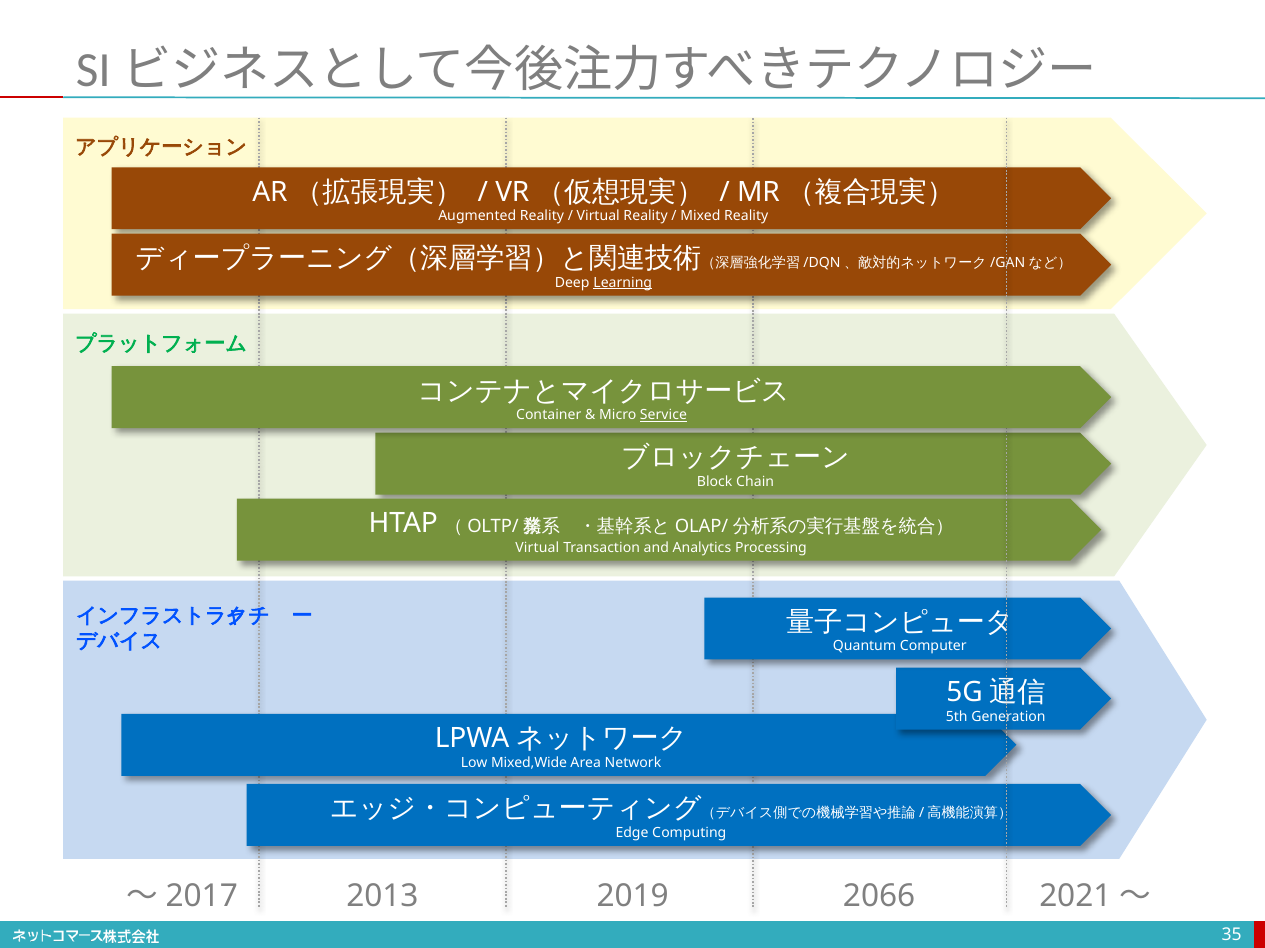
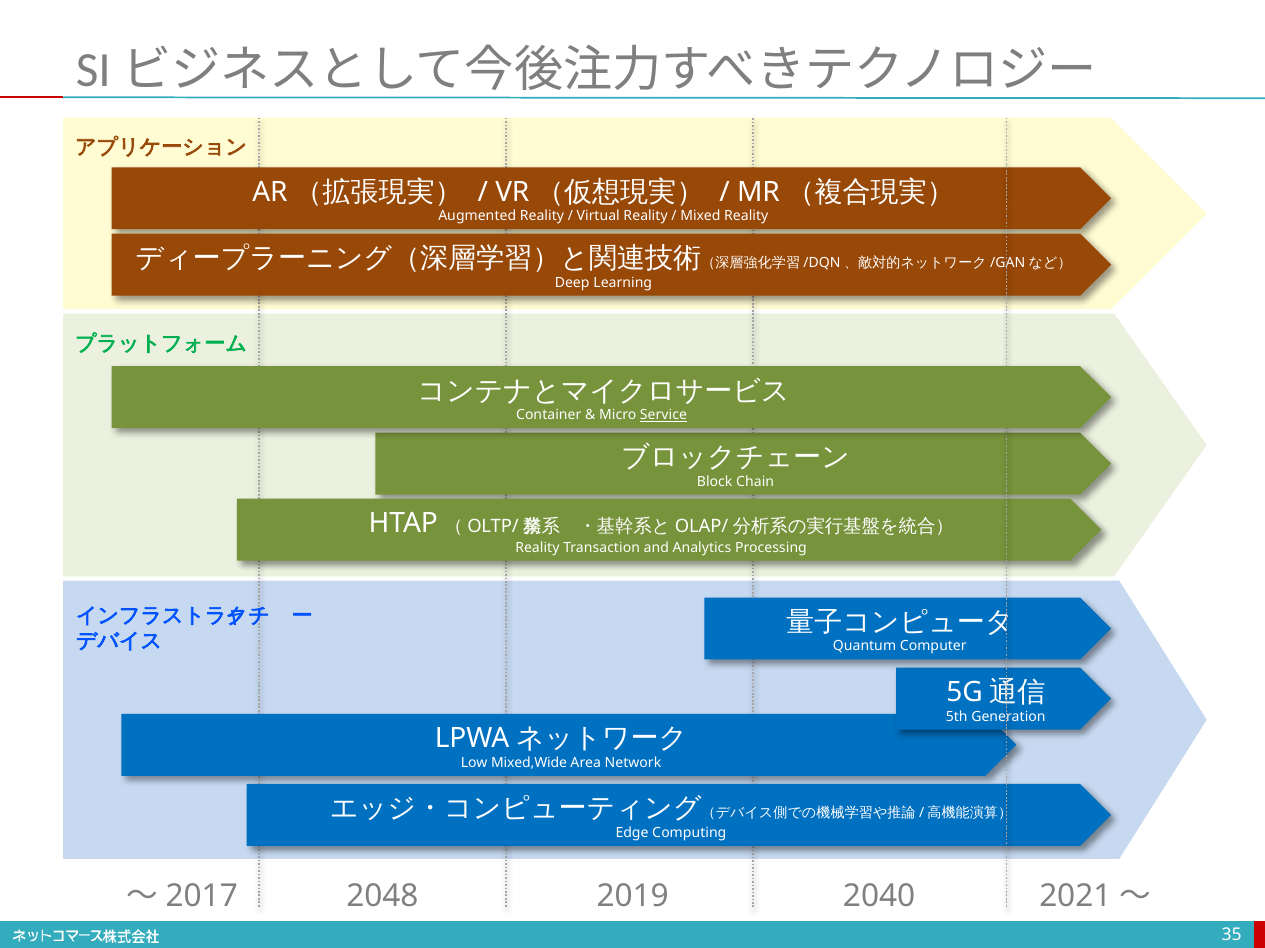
Learning underline: present -> none (623, 283)
Virtual: Virtual -> Reality (537, 548)
2013: 2013 -> 2048 (382, 896)
2066: 2066 -> 2040 (879, 896)
